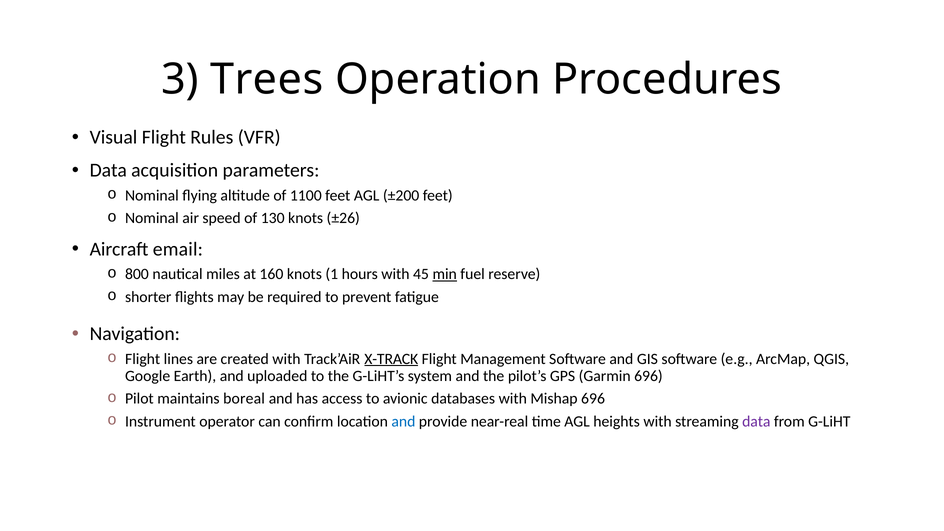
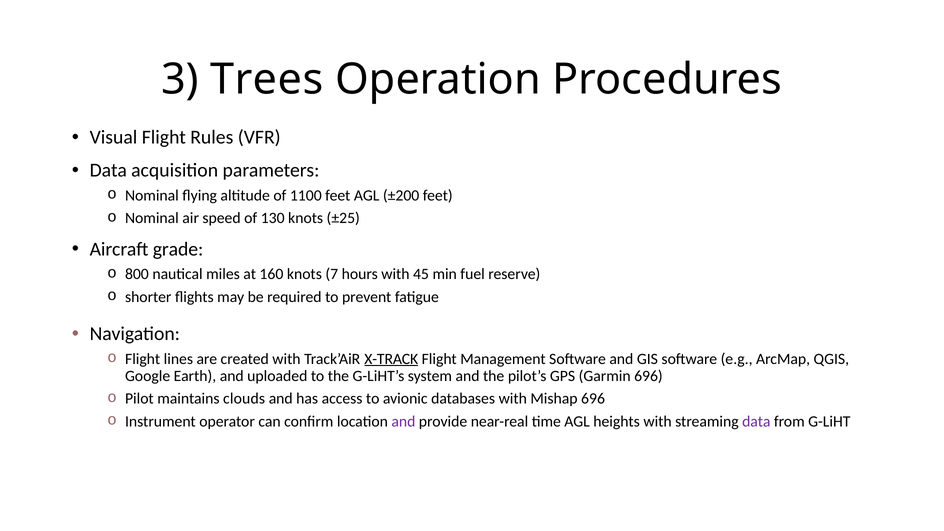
±26: ±26 -> ±25 (343, 218)
email: email -> grade (178, 249)
1: 1 -> 7 (332, 274)
min underline: present -> none (445, 274)
boreal: boreal -> clouds (244, 399)
and colour: blue -> purple (403, 422)
